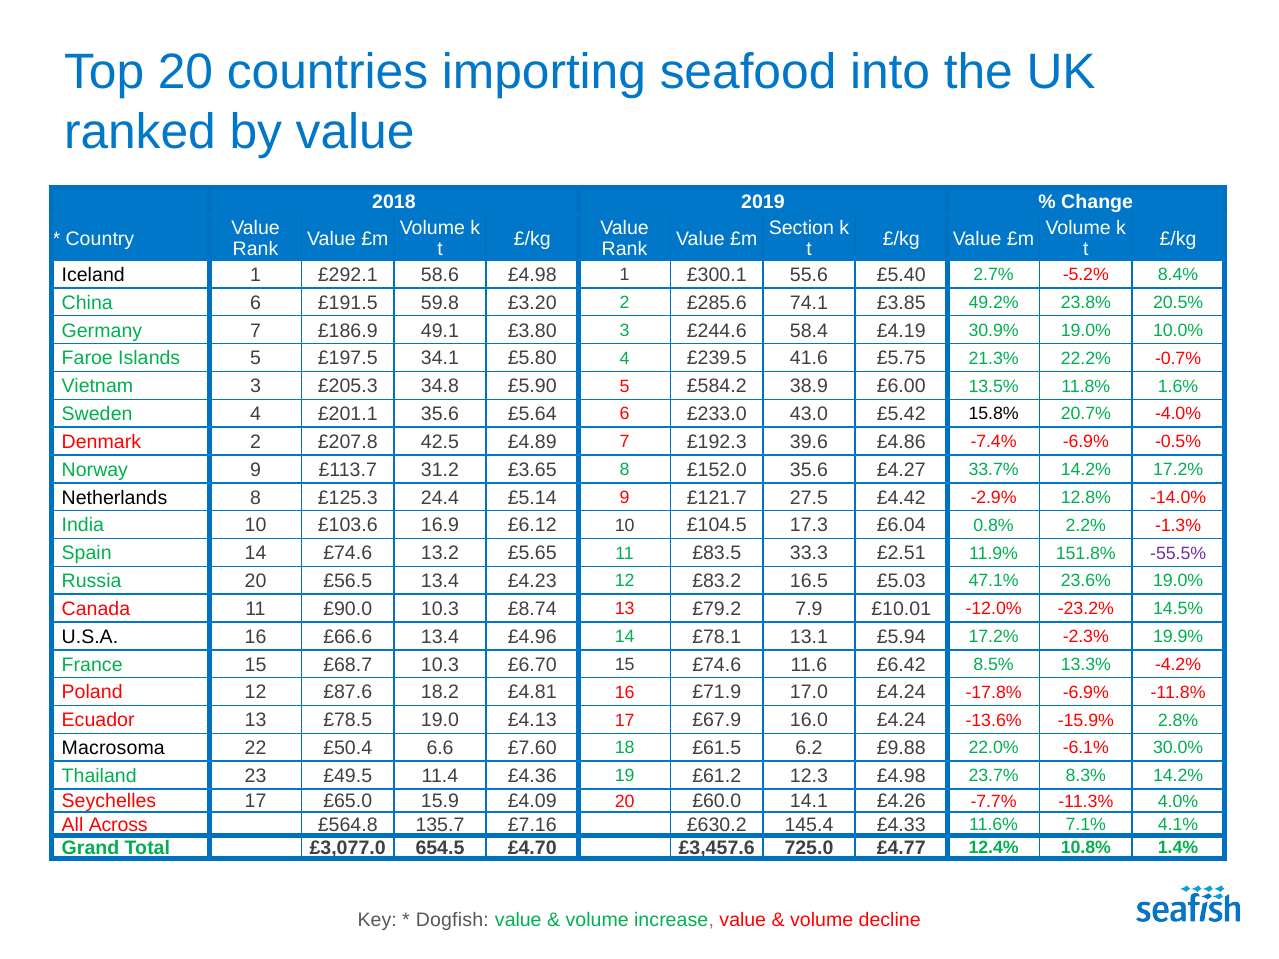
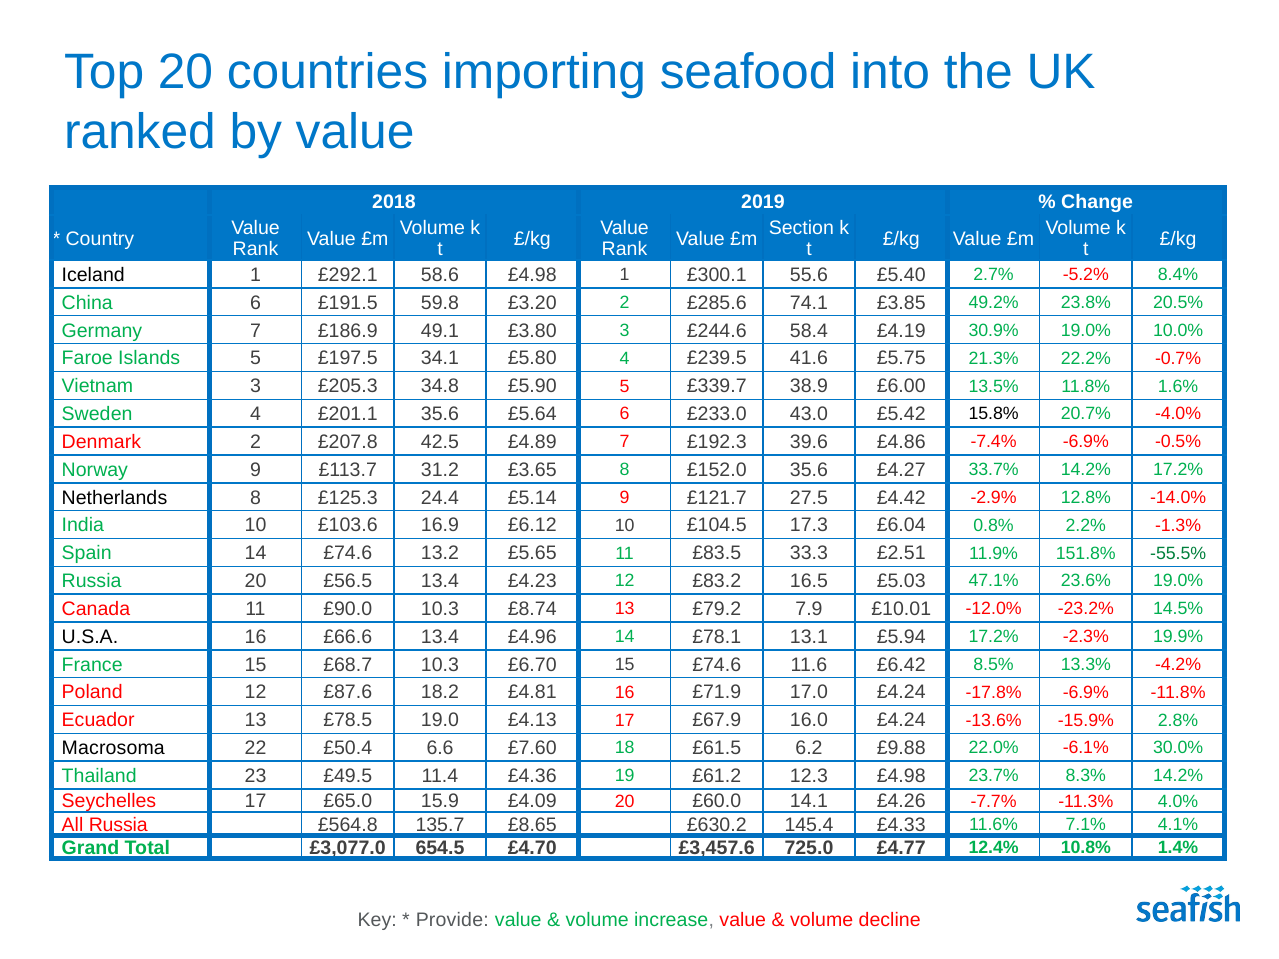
£584.2: £584.2 -> £339.7 (717, 386)
-55.5% colour: purple -> green (1178, 553)
All Across: Across -> Russia (118, 825)
£7.16: £7.16 -> £8.65 (532, 825)
Dogfish: Dogfish -> Provide (452, 921)
